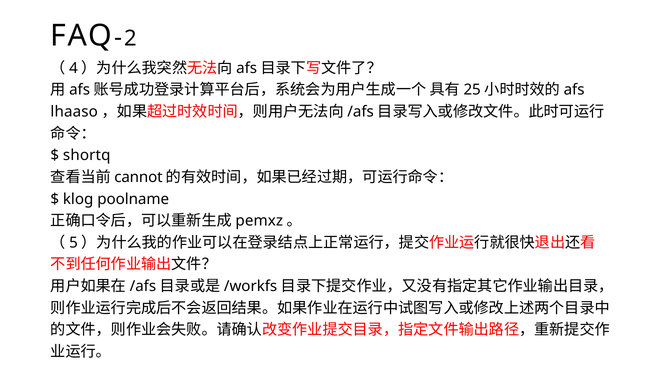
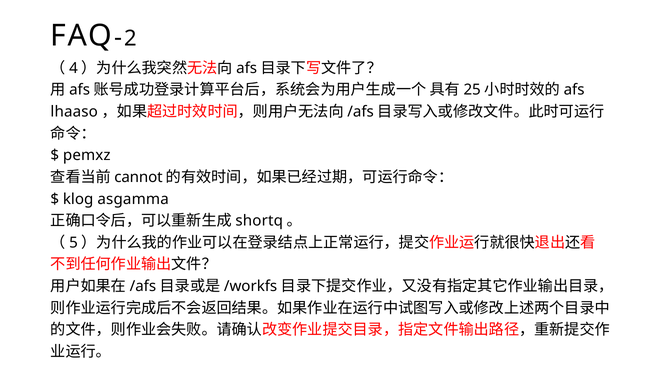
shortq: shortq -> pemxz (87, 155)
poolname: poolname -> asgamma (133, 199)
pemxz: pemxz -> shortq (259, 221)
